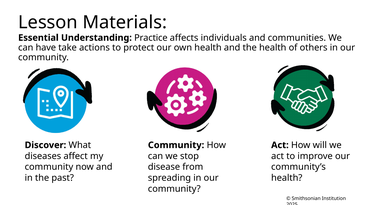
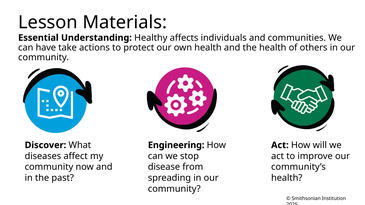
Practice: Practice -> Healthy (151, 38)
Community: Community -> Engineering (176, 145)
